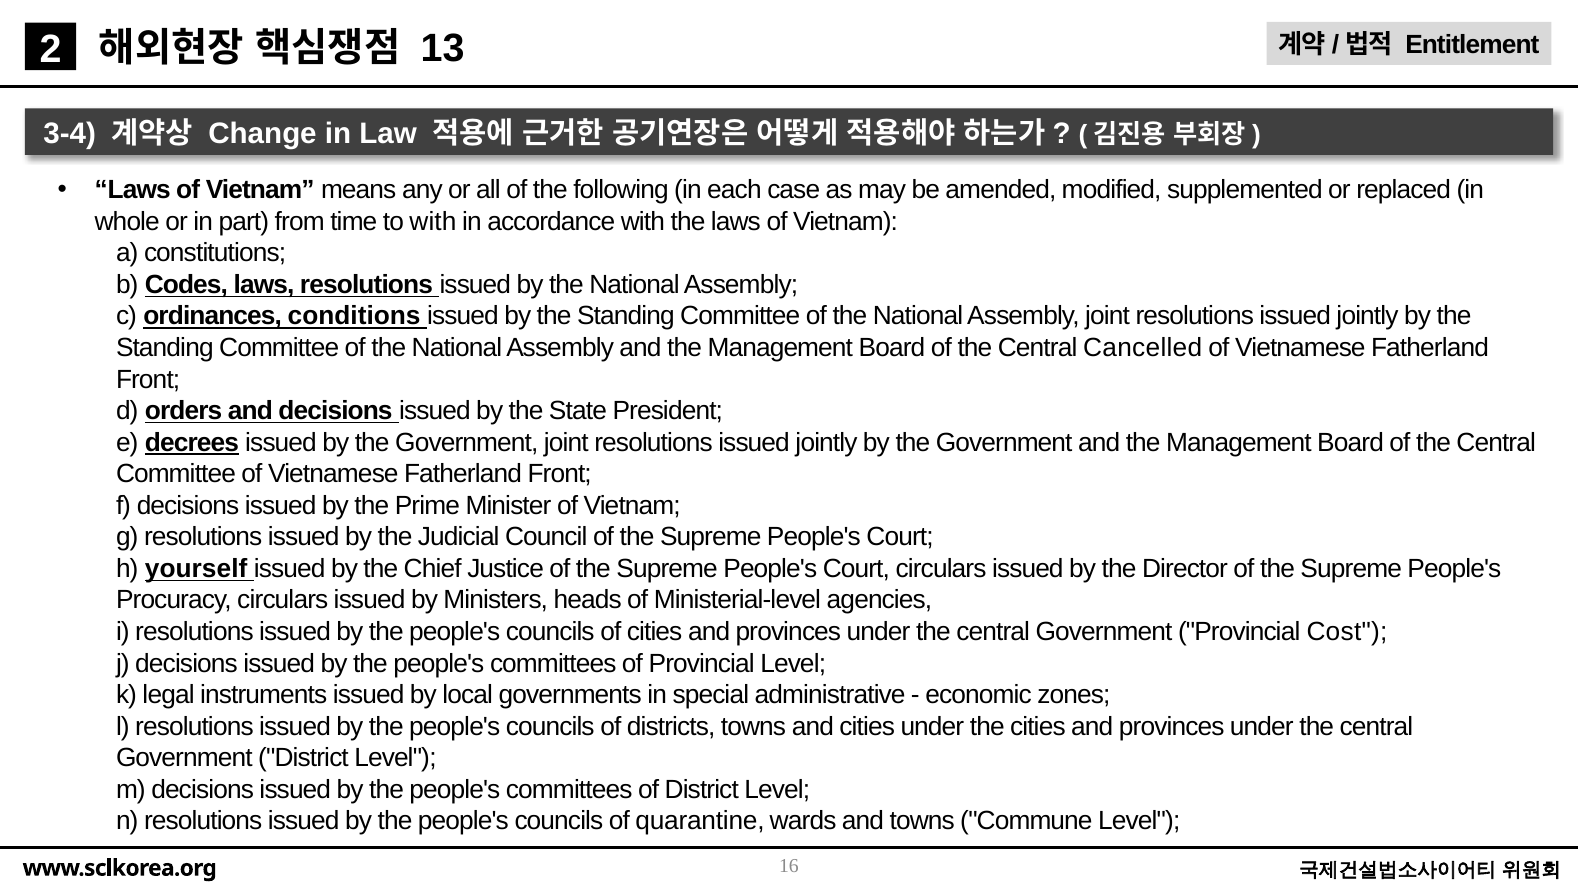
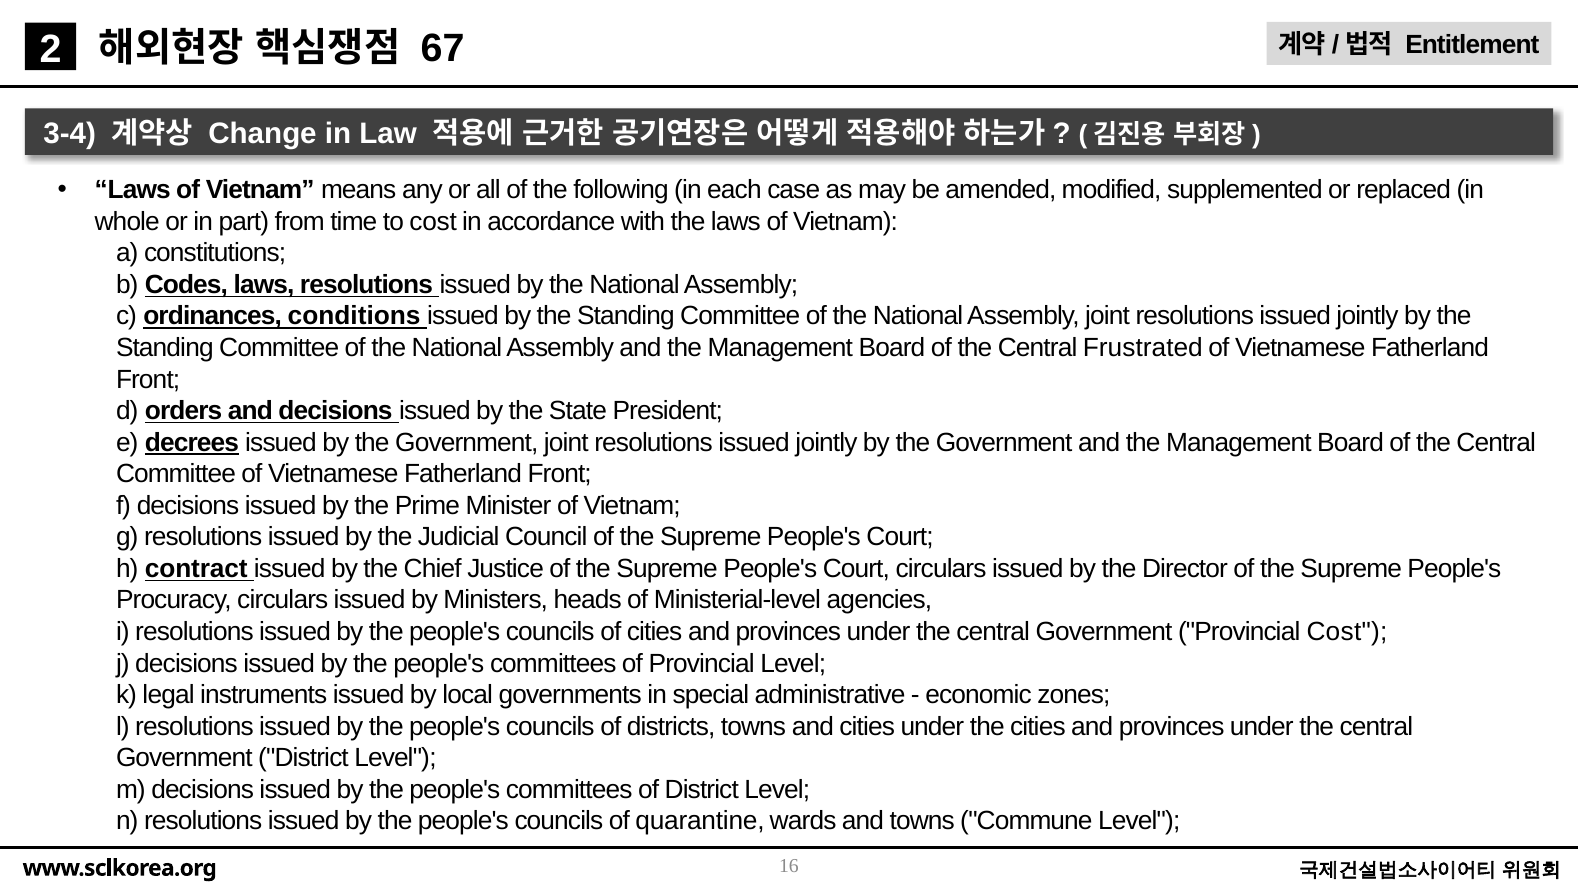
13: 13 -> 67 (443, 49)
to with: with -> cost (433, 221)
Cancelled: Cancelled -> Frustrated (1143, 348)
yourself: yourself -> contract (196, 568)
